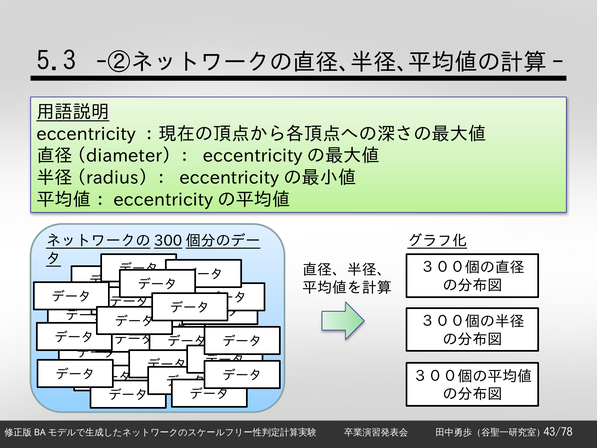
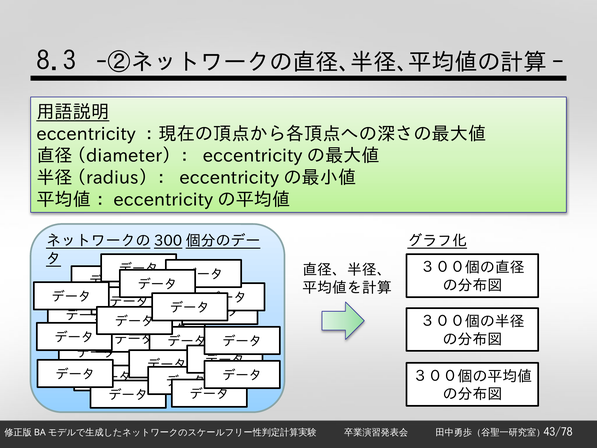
5.3: 5.3 -> 8.3 (56, 61)
